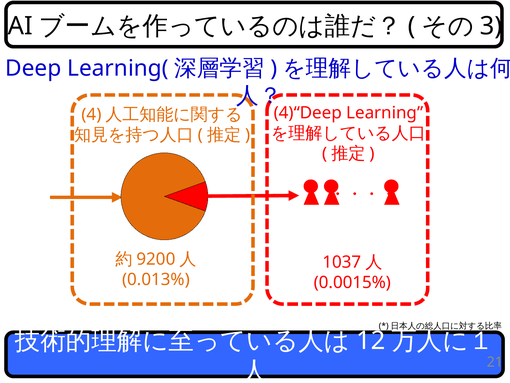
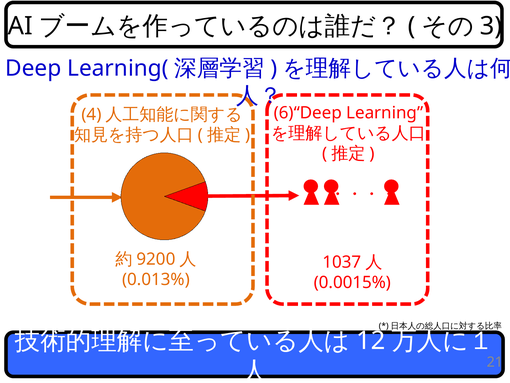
4)“Deep: 4)“Deep -> 6)“Deep (308, 113)
